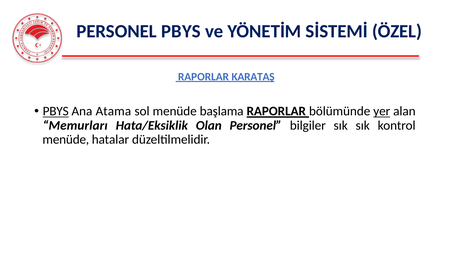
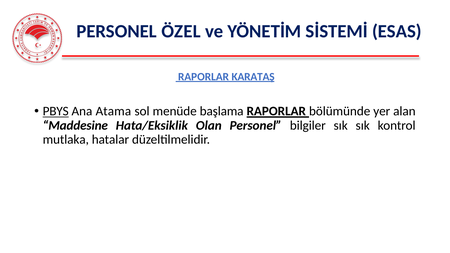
PERSONEL PBYS: PBYS -> ÖZEL (181, 31)
ÖZEL: ÖZEL -> ESAS (397, 31)
yer underline: present -> none (382, 111)
Memurları: Memurları -> Maddesine (75, 126)
menüde: menüde -> mutlaka (66, 140)
